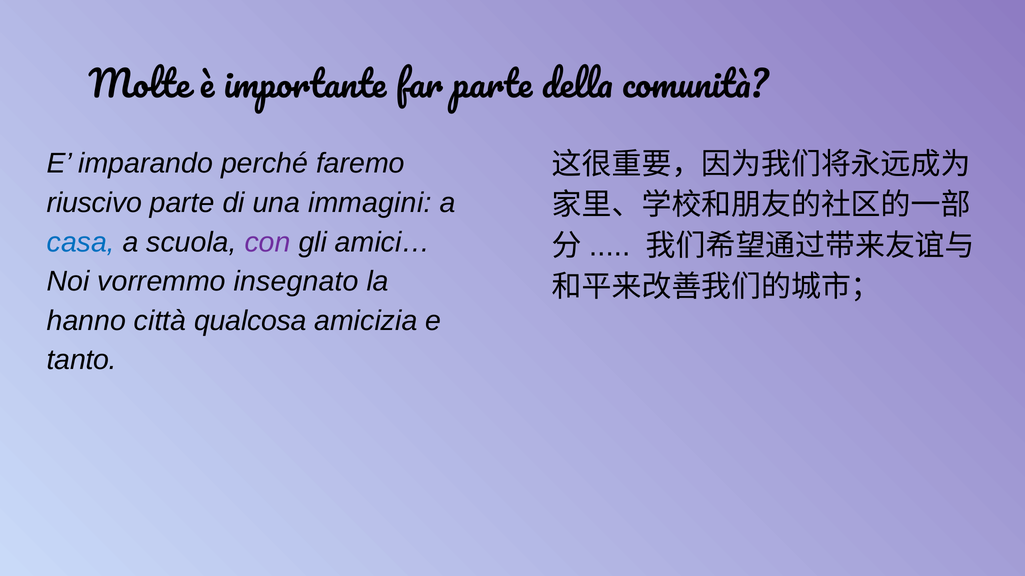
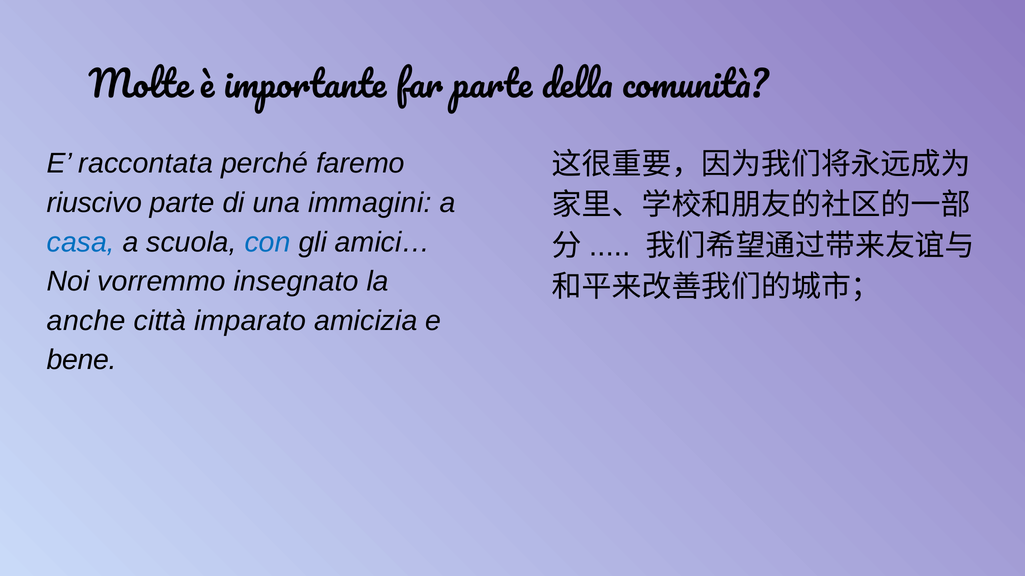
imparando: imparando -> raccontata (146, 164)
con colour: purple -> blue (268, 242)
hanno: hanno -> anche (86, 321)
qualcosa: qualcosa -> imparato (250, 321)
tanto: tanto -> bene (82, 360)
